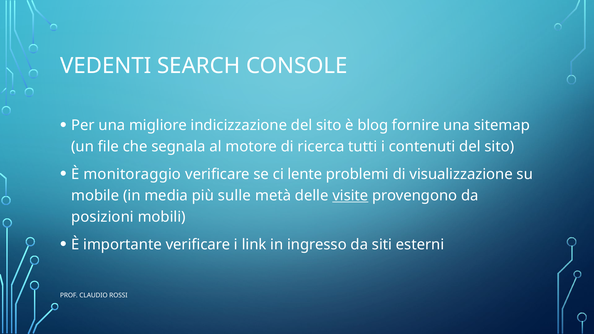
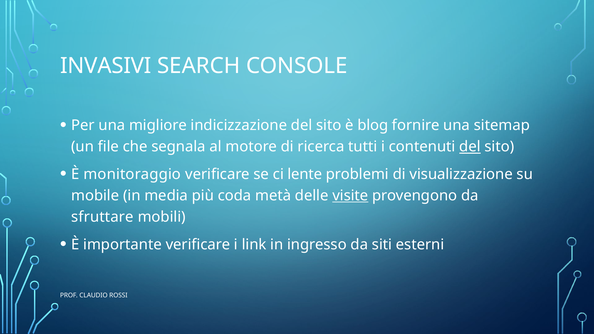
VEDENTI: VEDENTI -> INVASIVI (106, 66)
del underline: none -> present (470, 147)
sulle: sulle -> coda (235, 196)
posizioni: posizioni -> sfruttare (102, 217)
